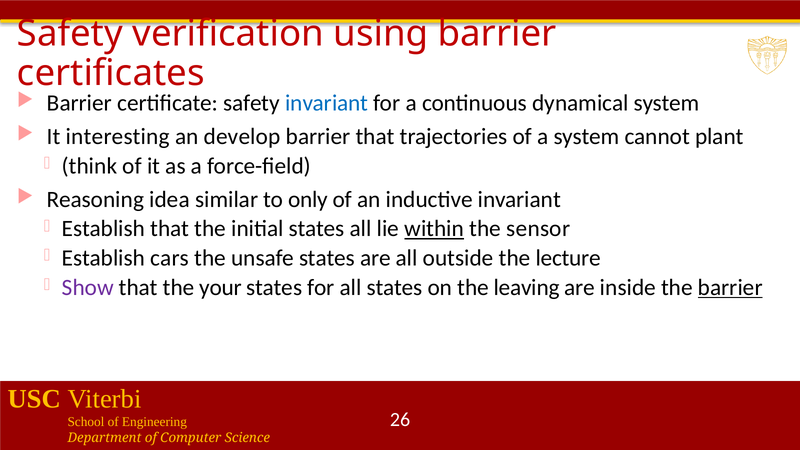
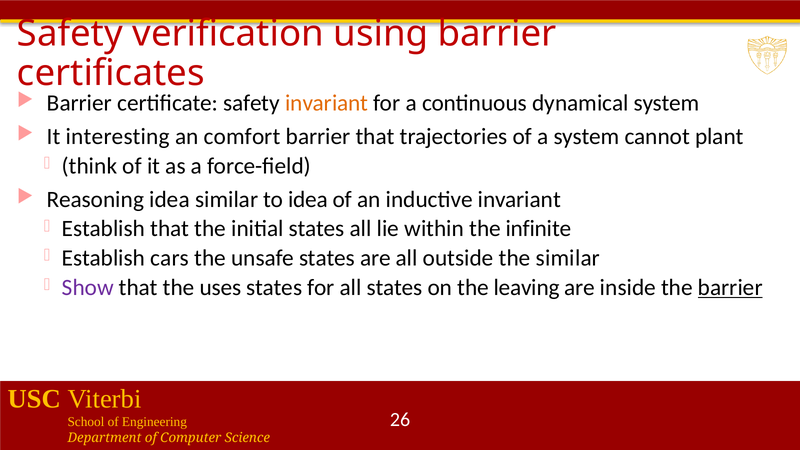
invariant colour: blue -> orange (327, 103)
develop: develop -> comfort (242, 136)
to only: only -> idea (308, 199)
within underline: present -> none (434, 229)
sensor: sensor -> infinite (539, 229)
the lecture: lecture -> similar (568, 258)
your: your -> uses (221, 287)
